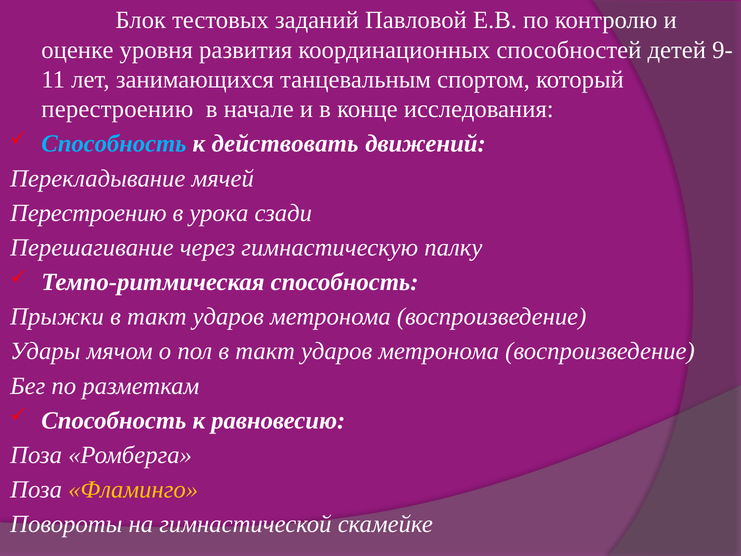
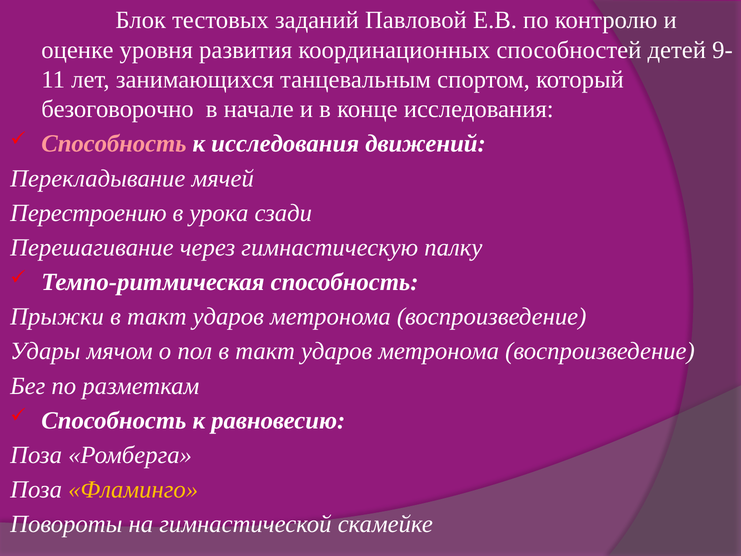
перестроению: перестроению -> безоговорочно (118, 109)
Способность colour: light blue -> pink (114, 144)
к действовать: действовать -> исследования (285, 144)
